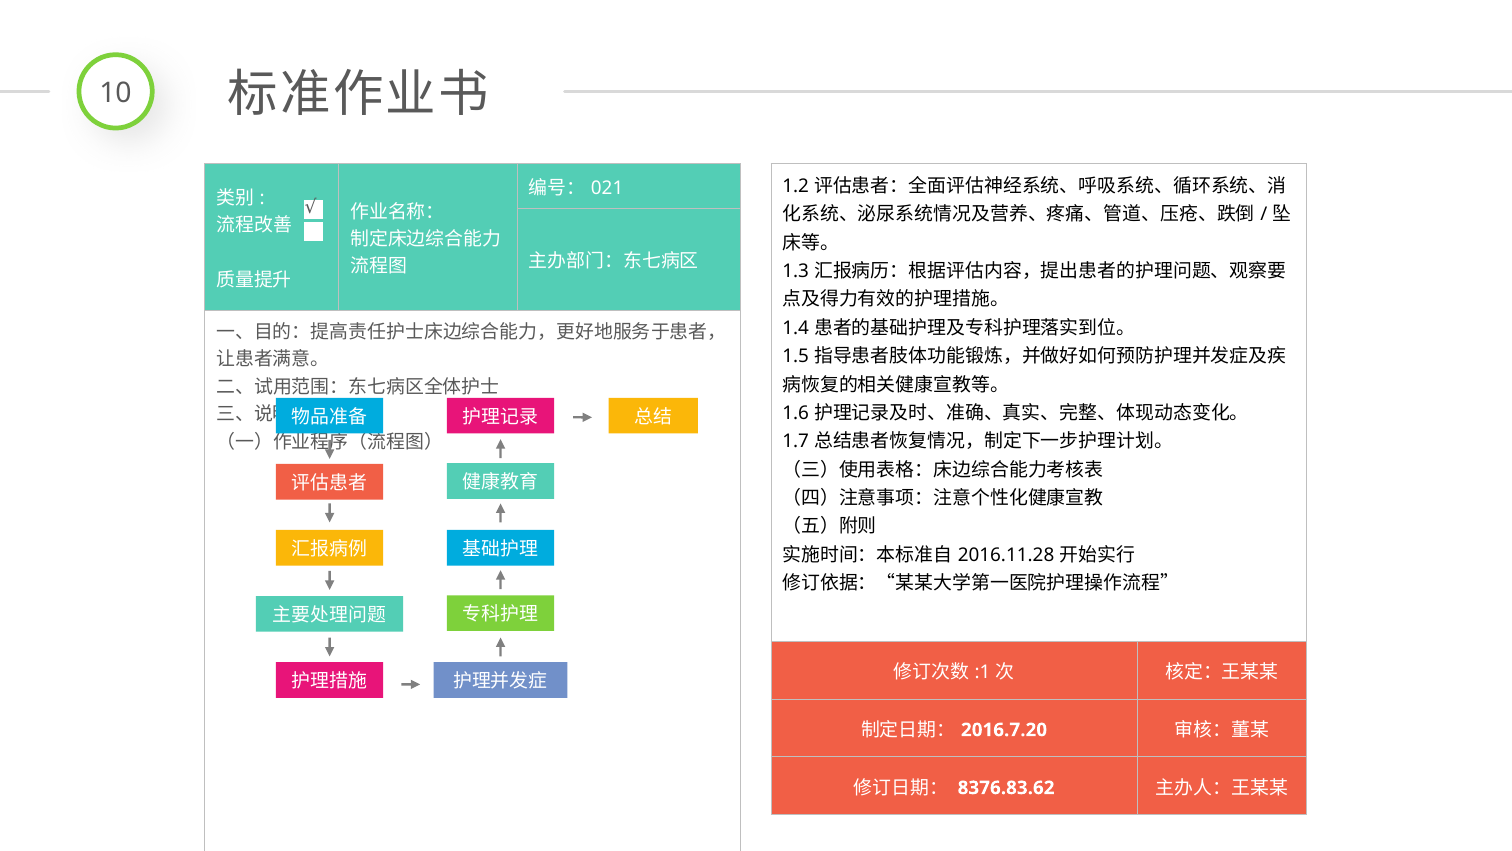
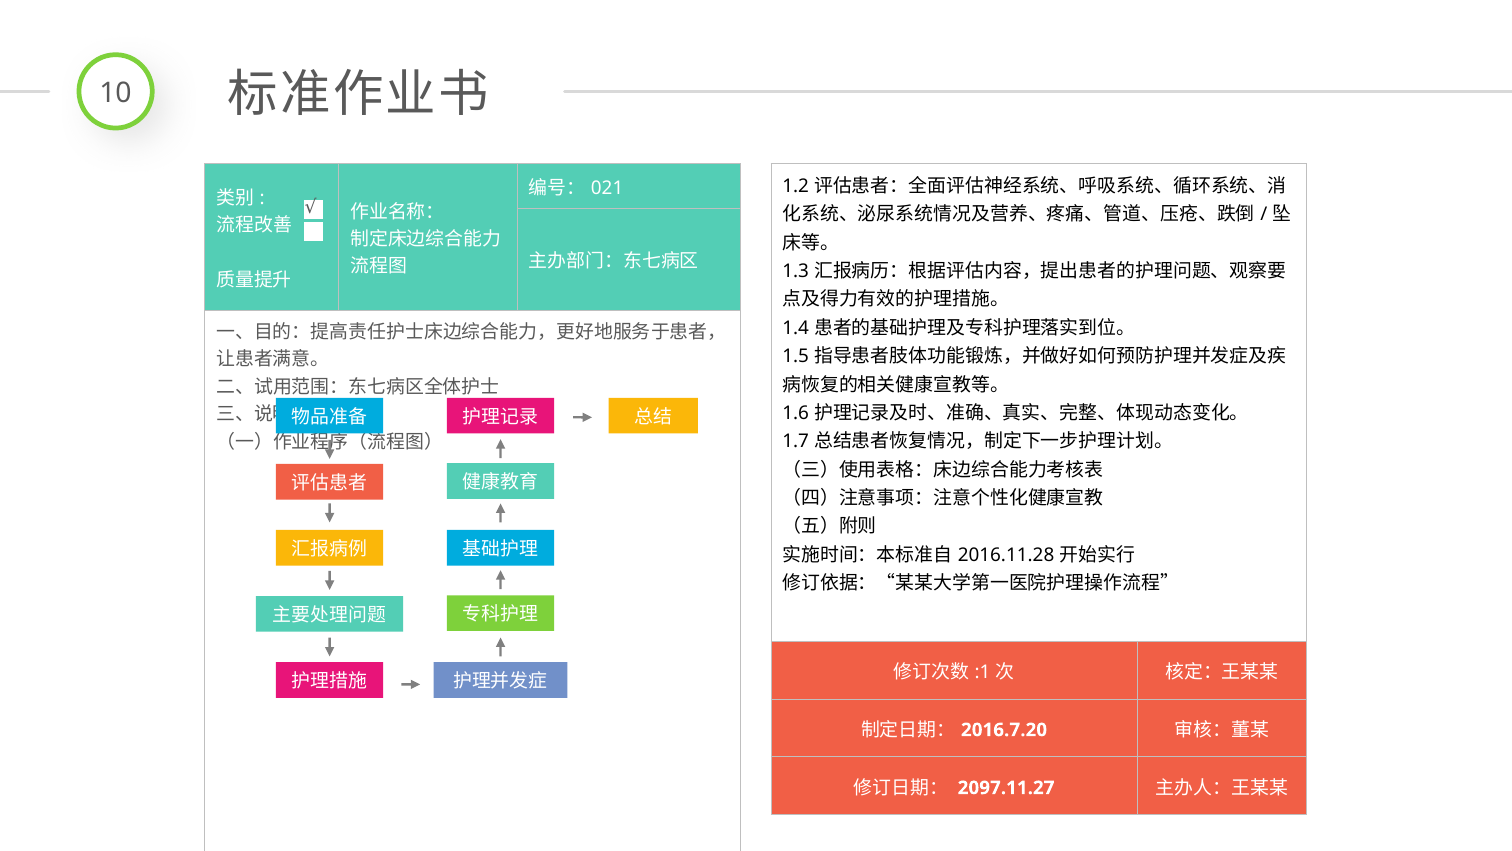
8376.83.62: 8376.83.62 -> 2097.11.27 (1006, 787)
